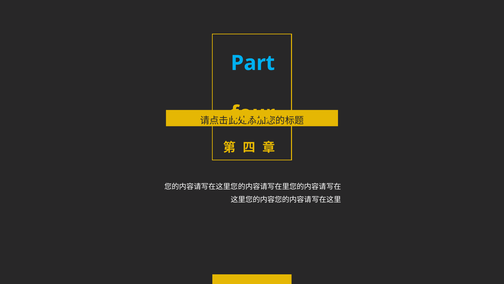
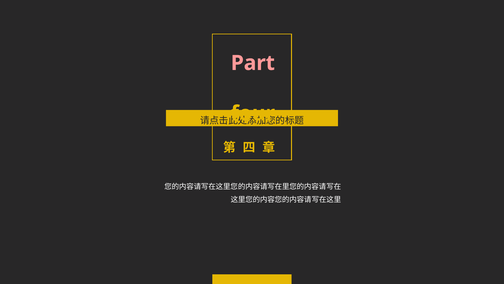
Part colour: light blue -> pink (253, 63)
